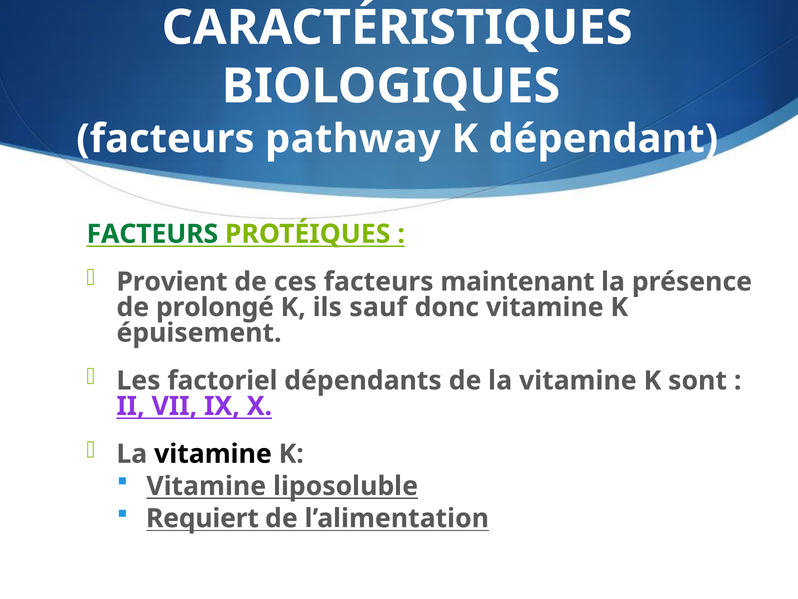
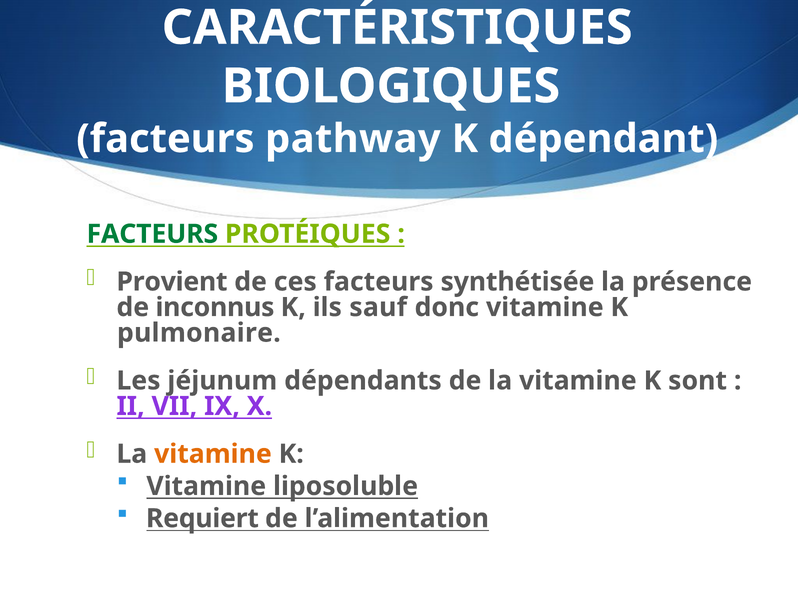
maintenant: maintenant -> synthétisée (517, 282)
prolongé: prolongé -> inconnus (215, 307)
épuisement: épuisement -> pulmonaire (199, 333)
factoriel: factoriel -> jéjunum (222, 380)
vitamine colour: black -> orange (213, 454)
